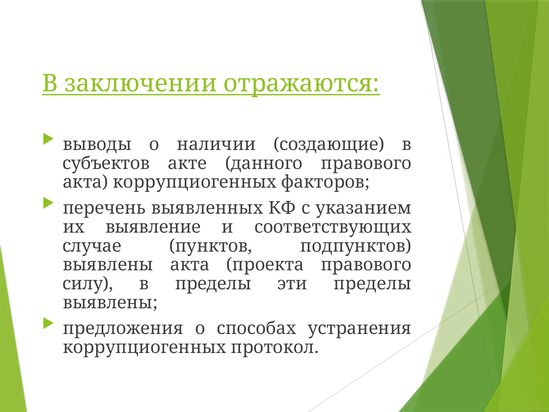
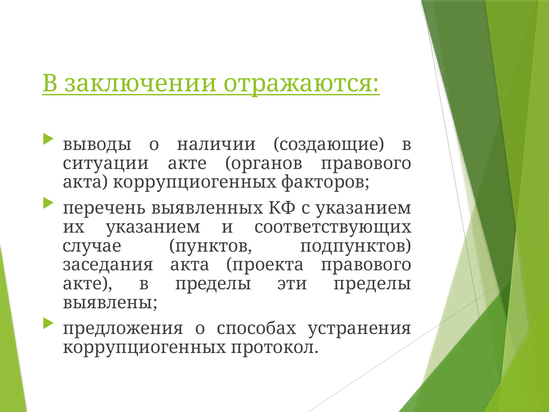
субъектов: субъектов -> ситуации (106, 163)
данного: данного -> органов (264, 163)
их выявление: выявление -> указанием (153, 227)
выявлены: выявлены -> заседания (108, 265)
силу: силу -> акте (88, 284)
